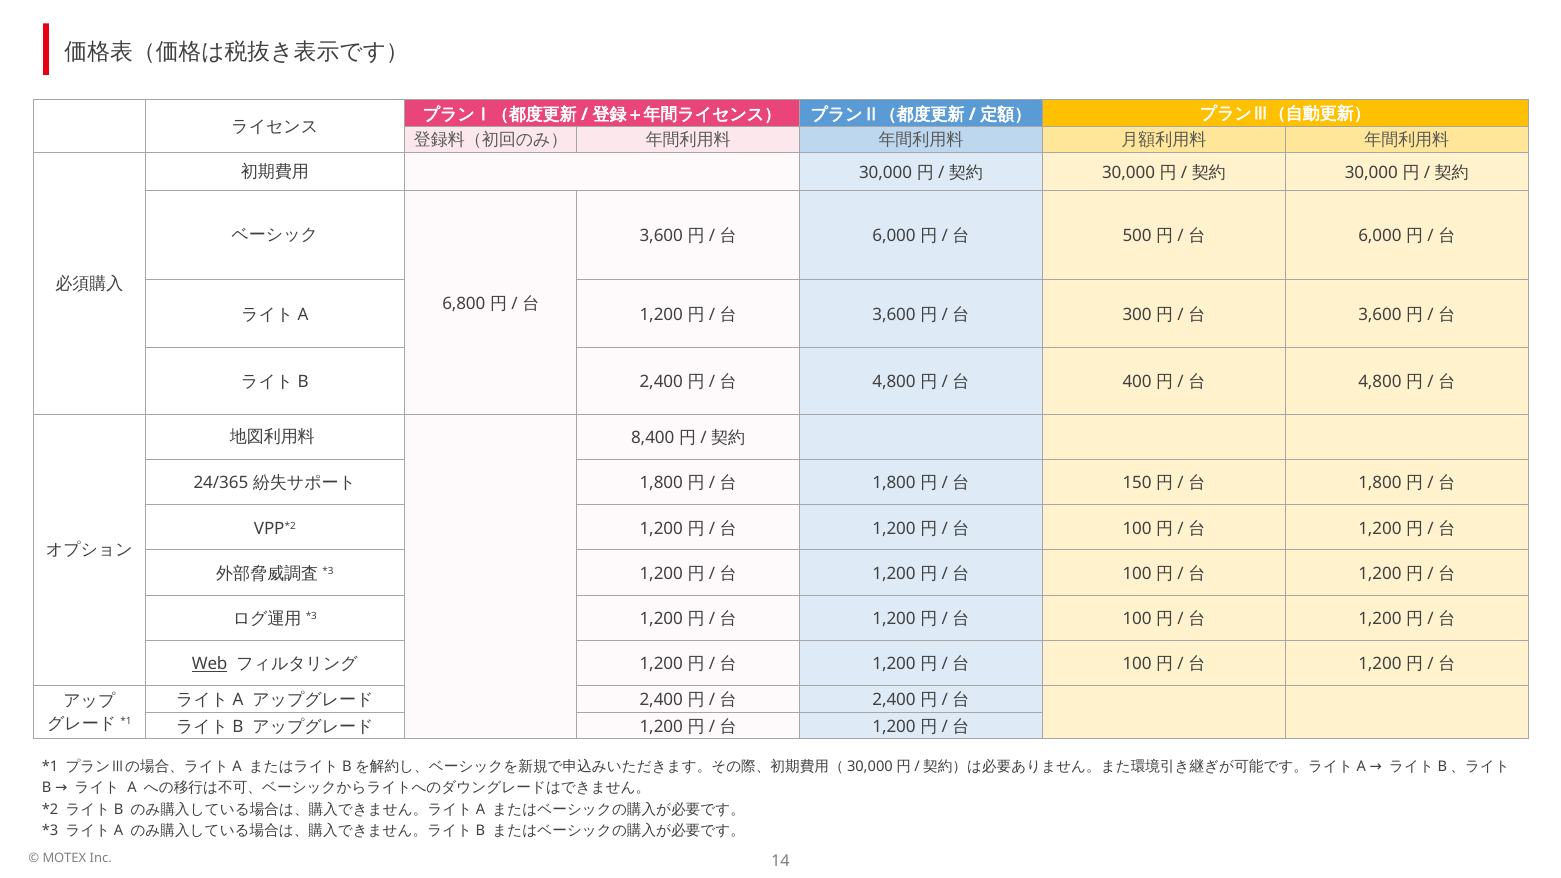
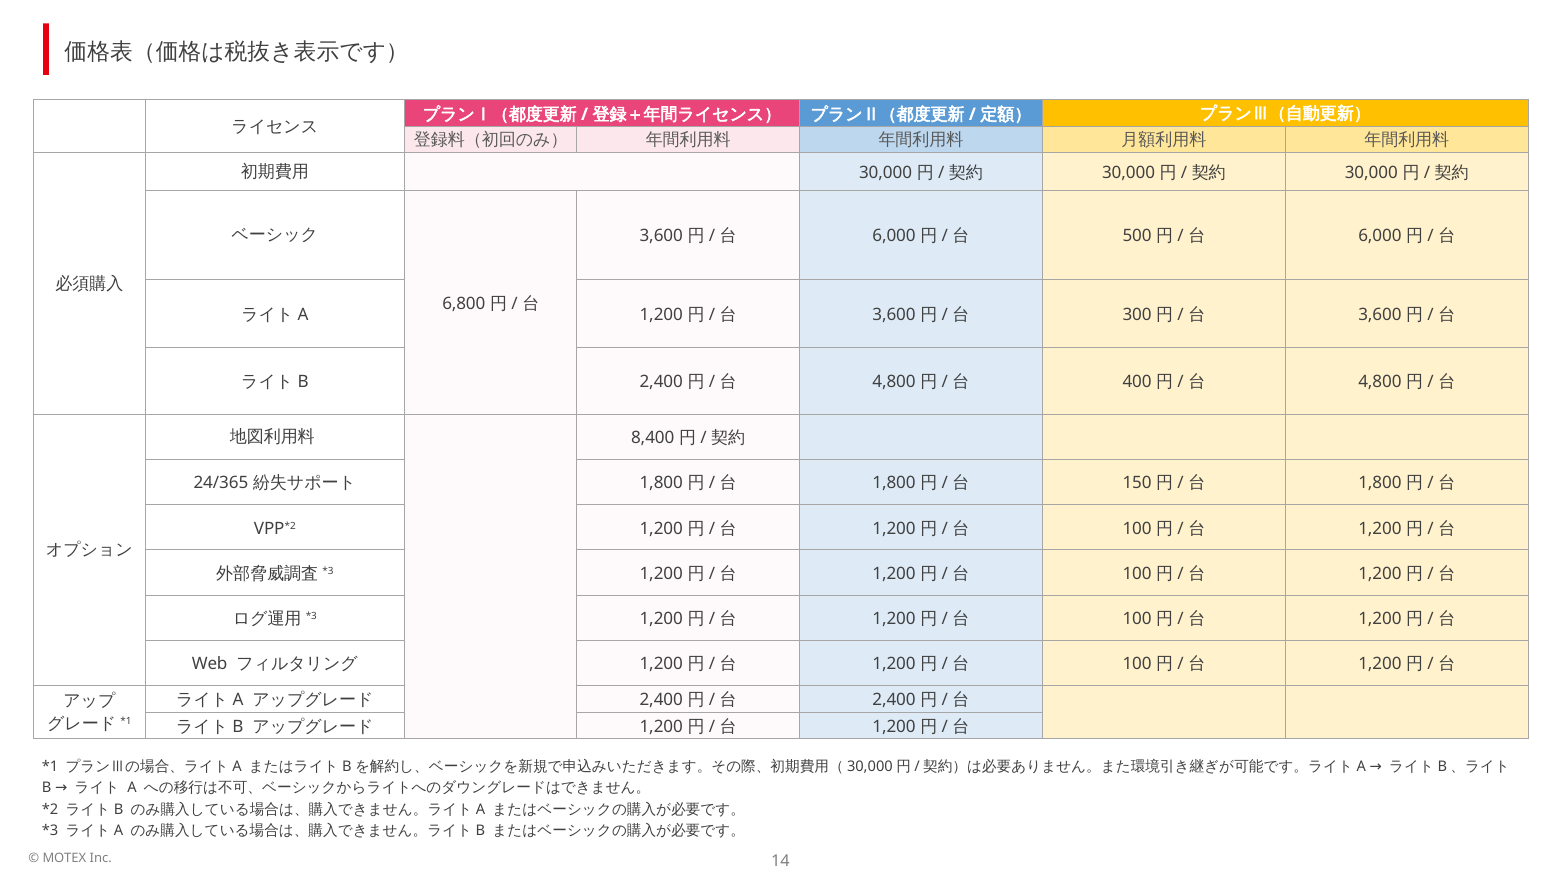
Web underline: present -> none (210, 664)
